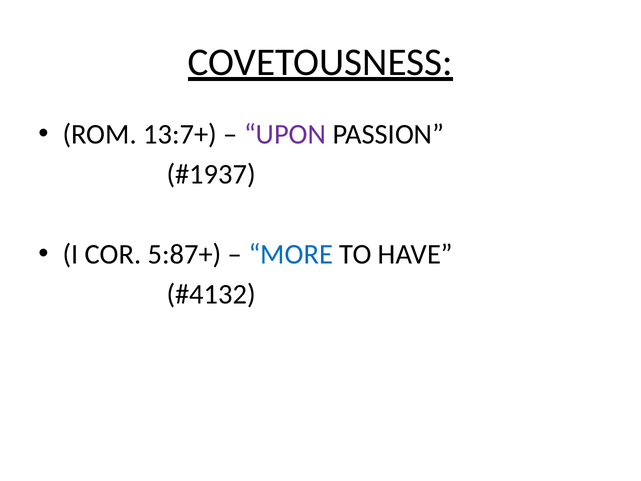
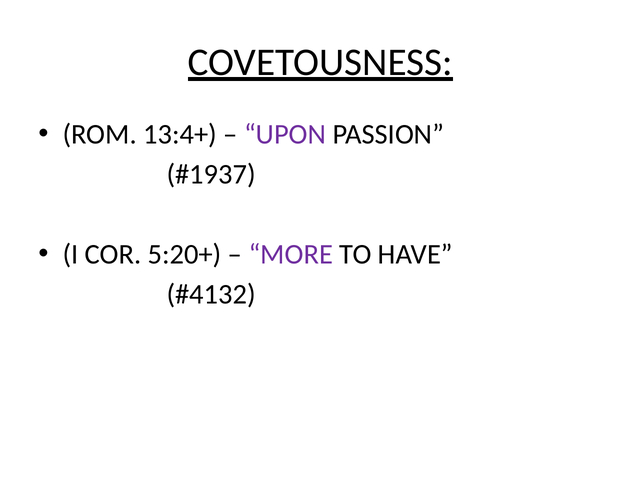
13:7+: 13:7+ -> 13:4+ (180, 134)
5:87+: 5:87+ -> 5:20+ (185, 254)
MORE colour: blue -> purple (291, 254)
